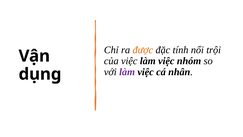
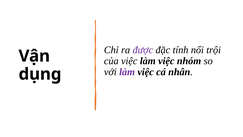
được colour: orange -> purple (143, 50)
